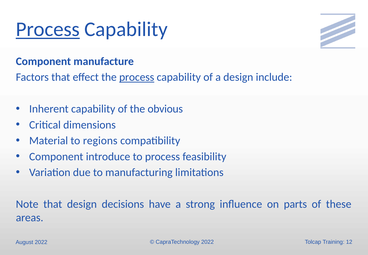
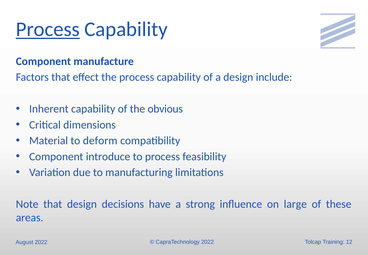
process underline: present -> none (137, 77)
regions: regions -> deform (100, 141)
parts: parts -> large (295, 204)
